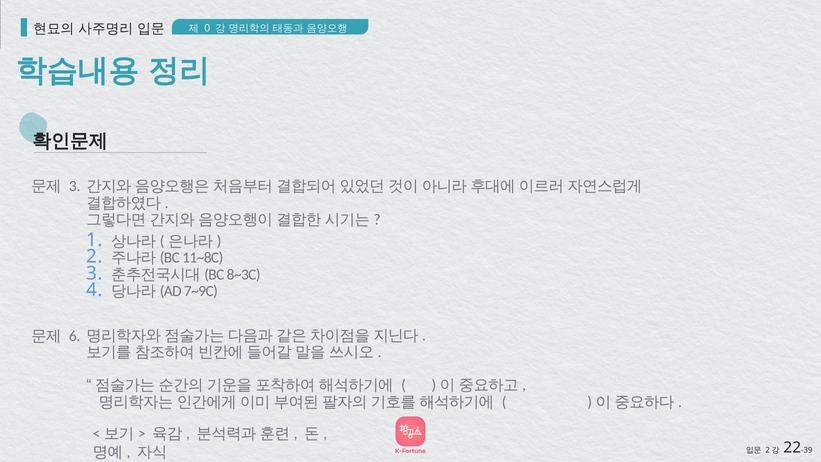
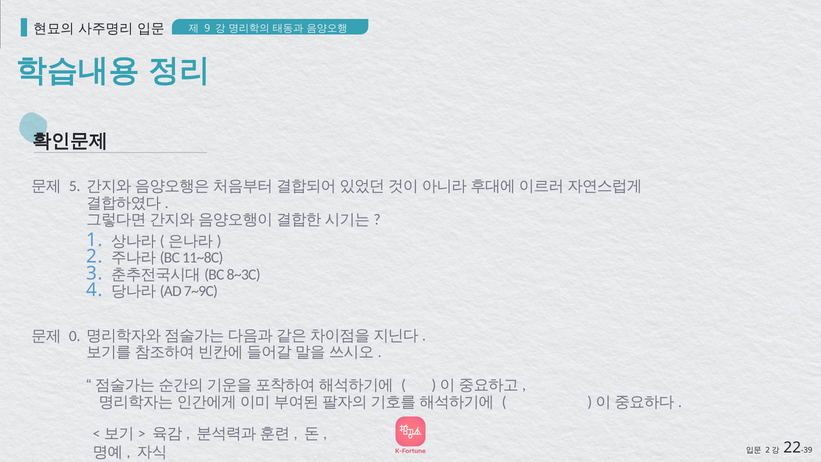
0: 0 -> 9 (207, 28)
3: 3 -> 5 (75, 186)
6: 6 -> 0 (75, 336)
